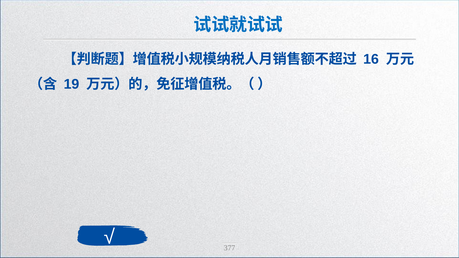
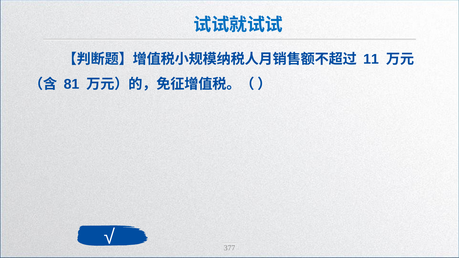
16: 16 -> 11 (371, 59)
19: 19 -> 81 (71, 84)
